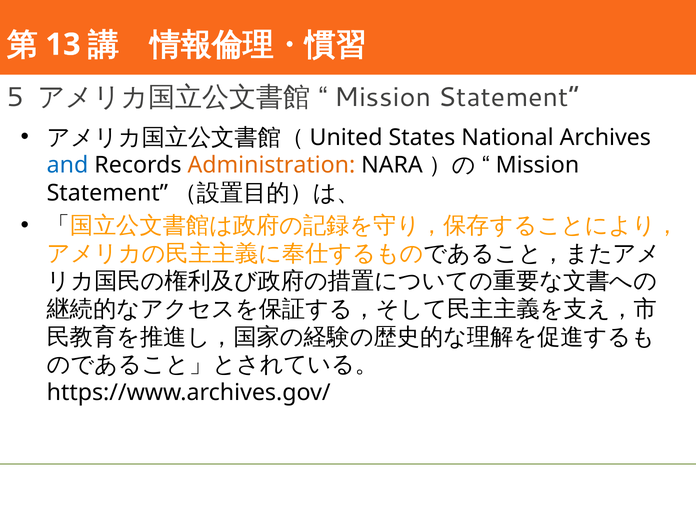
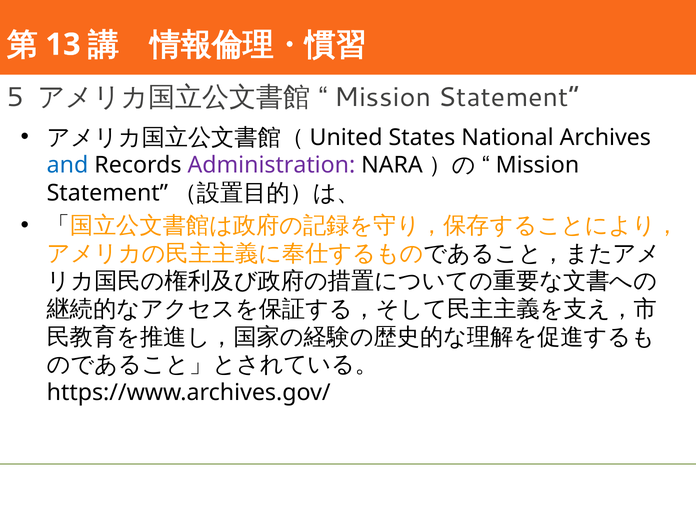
Administration colour: orange -> purple (271, 165)
